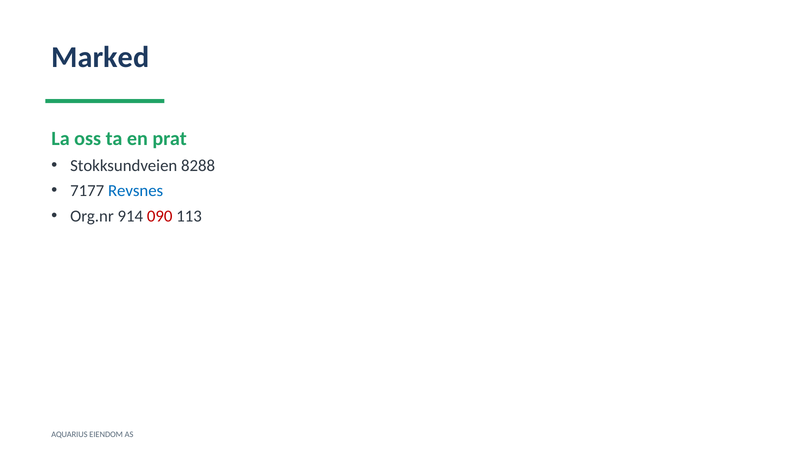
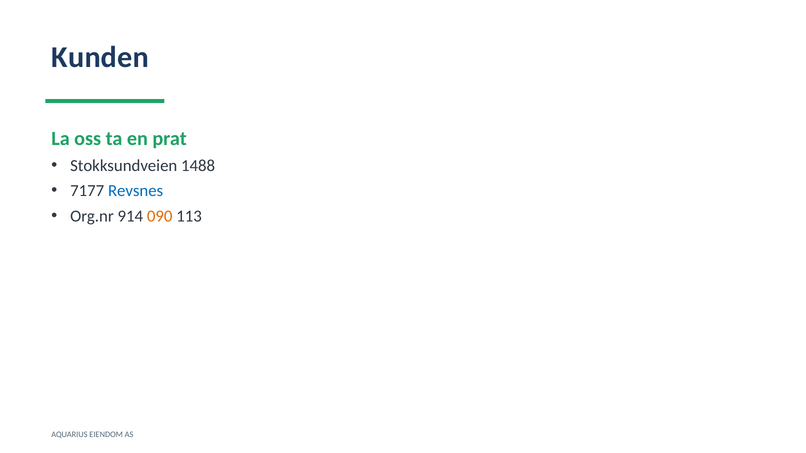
Marked: Marked -> Kunden (100, 58)
8288: 8288 -> 1488 (198, 166)
090 colour: red -> orange (160, 216)
